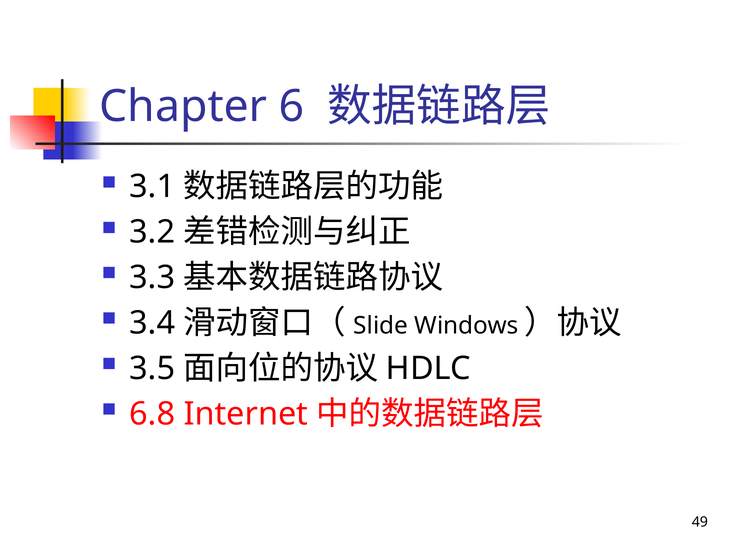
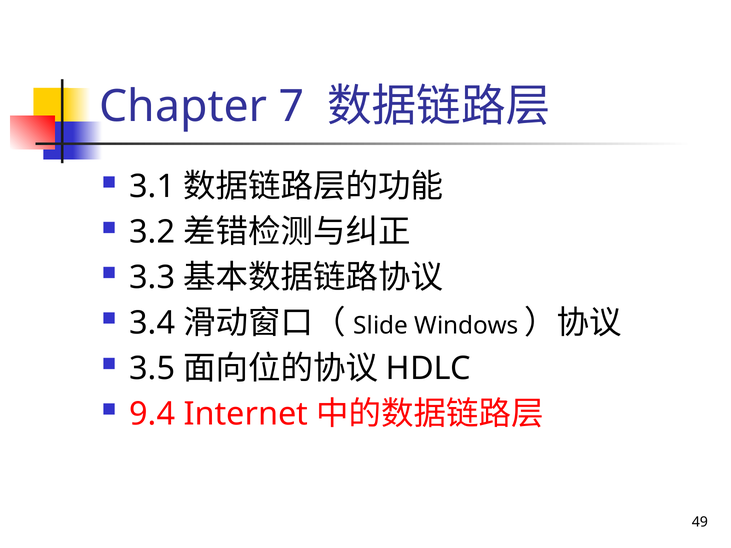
6: 6 -> 7 (292, 107)
6.8: 6.8 -> 9.4 (152, 414)
